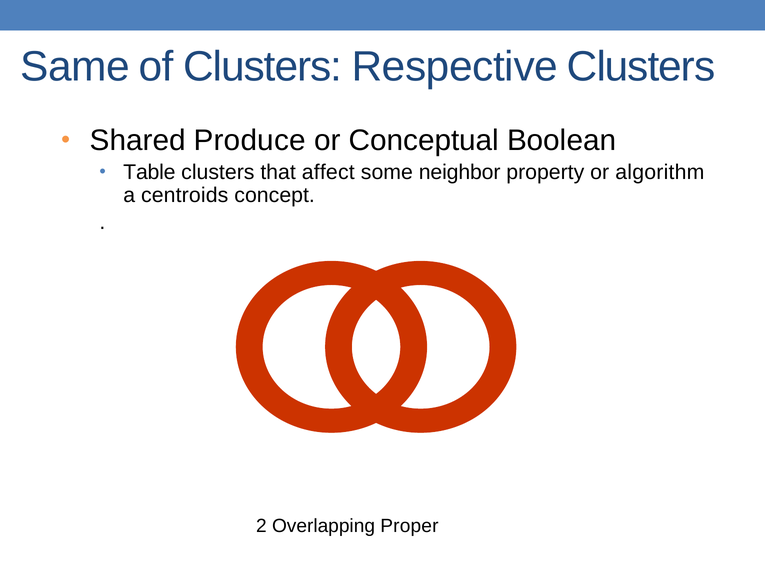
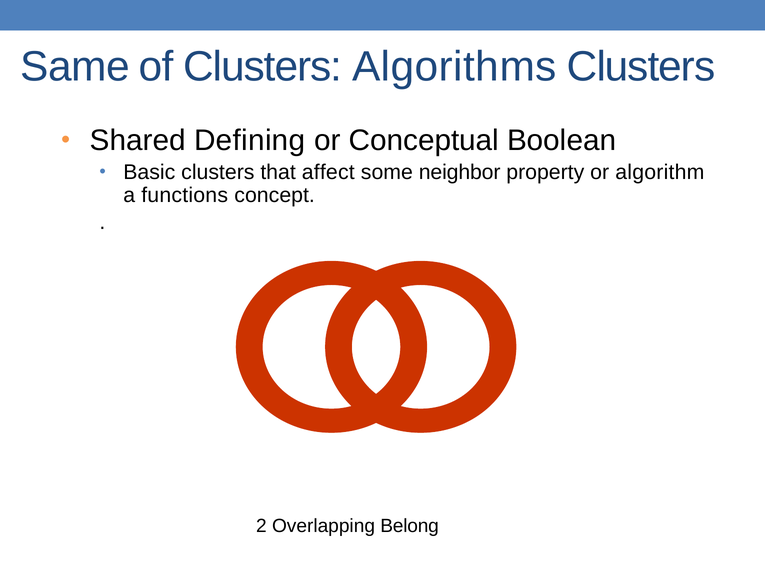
Respective: Respective -> Algorithms (454, 67)
Produce: Produce -> Defining (250, 141)
Table: Table -> Basic (149, 173)
centroids: centroids -> functions (185, 195)
Proper: Proper -> Belong (410, 526)
